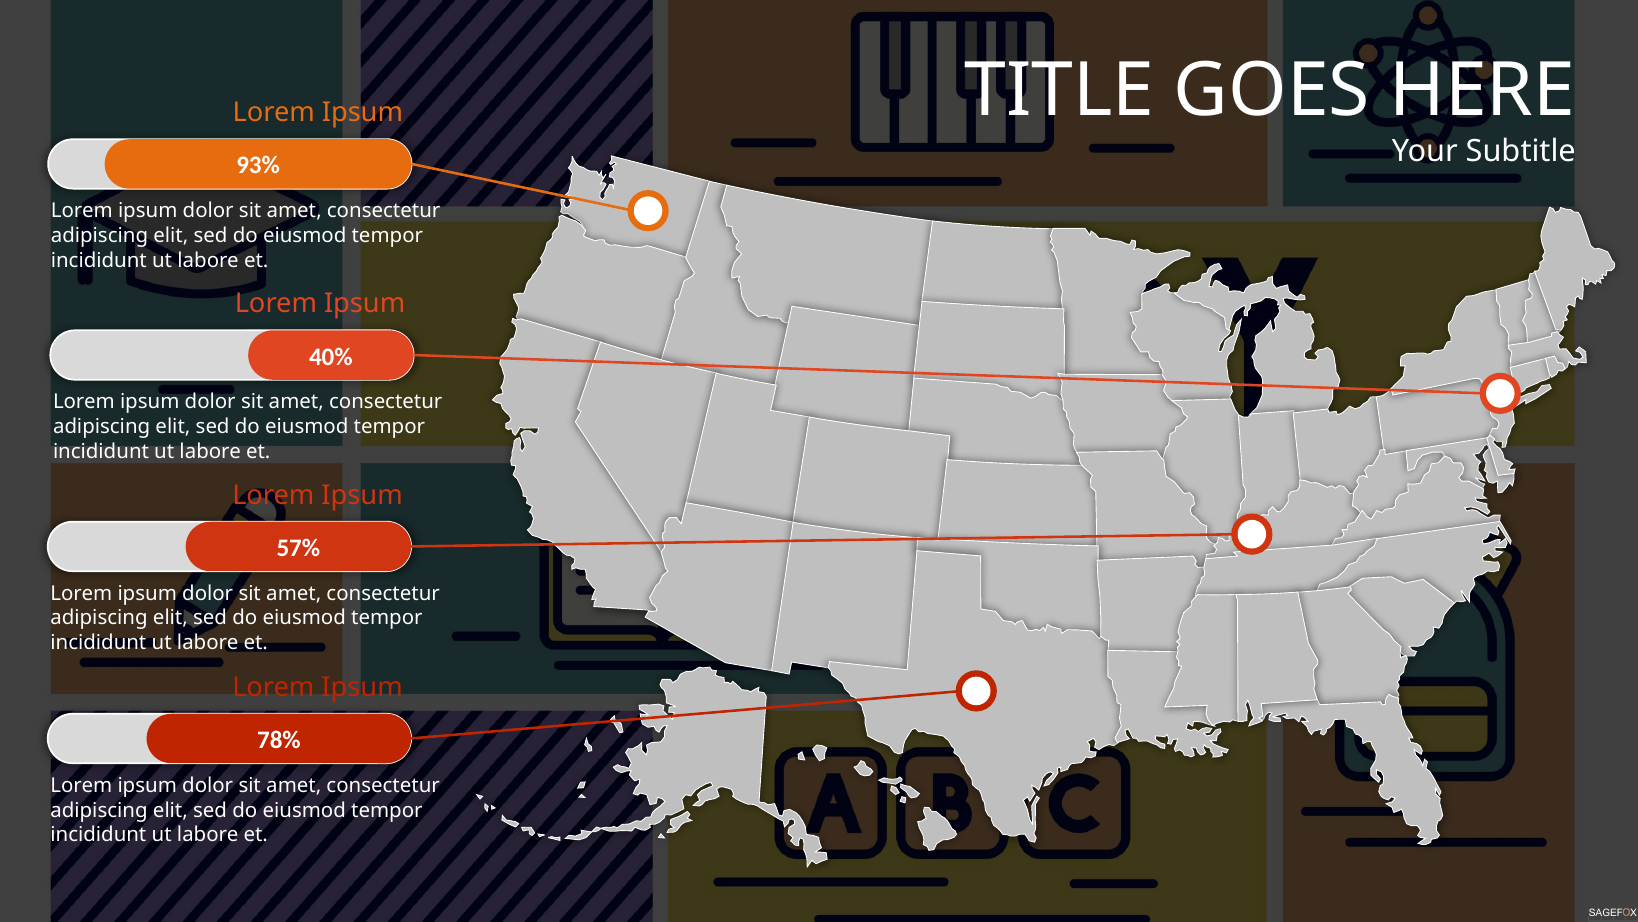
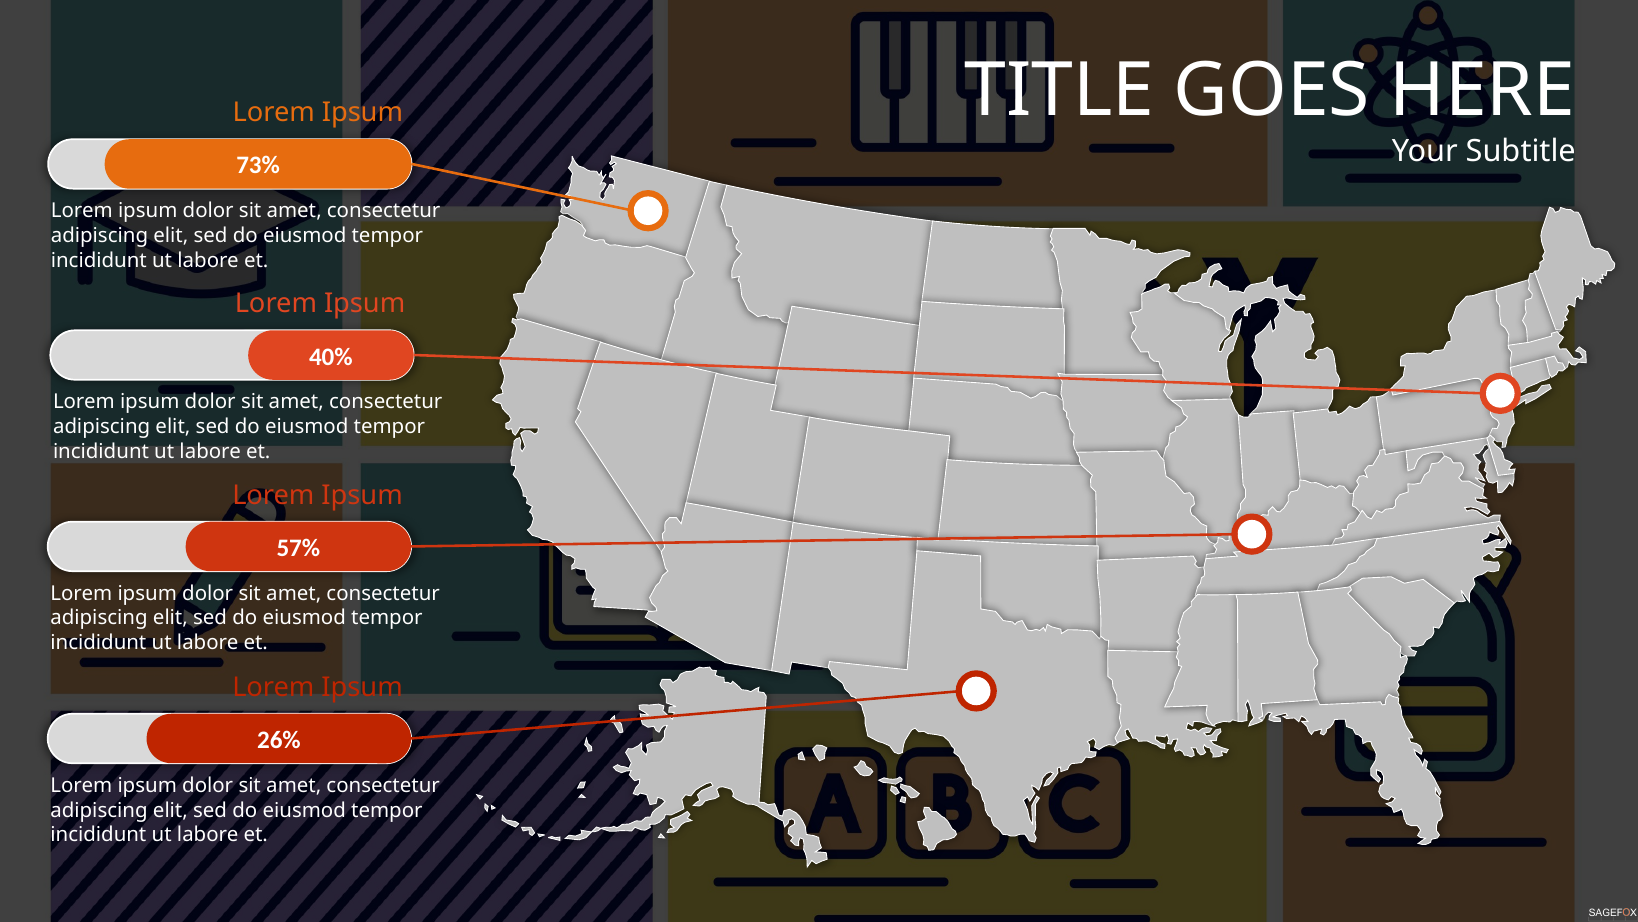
93%: 93% -> 73% (258, 166)
78%: 78% -> 26% (279, 740)
